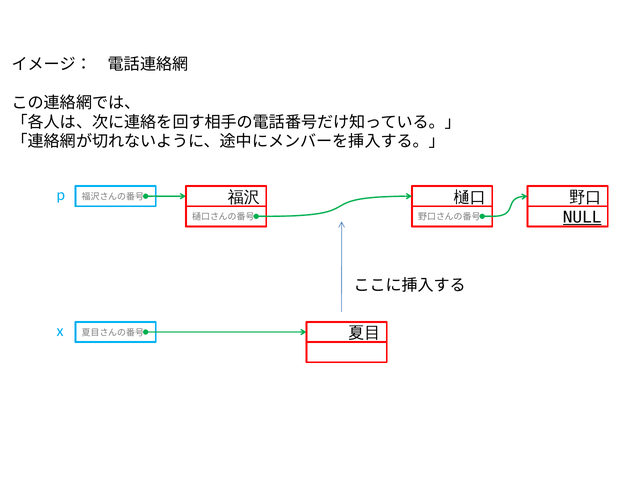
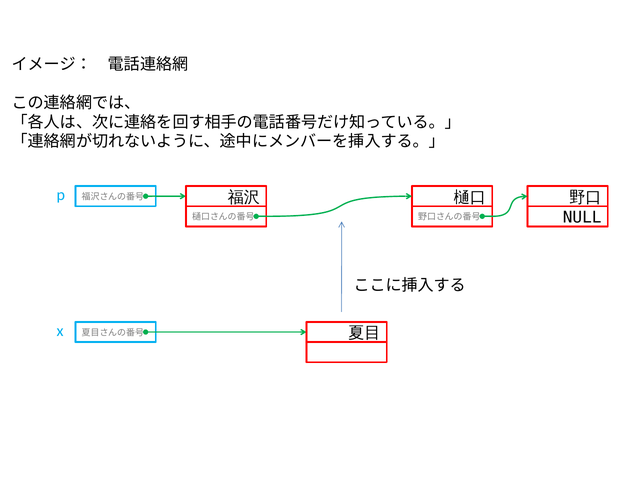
NULL underline: present -> none (582, 217)
